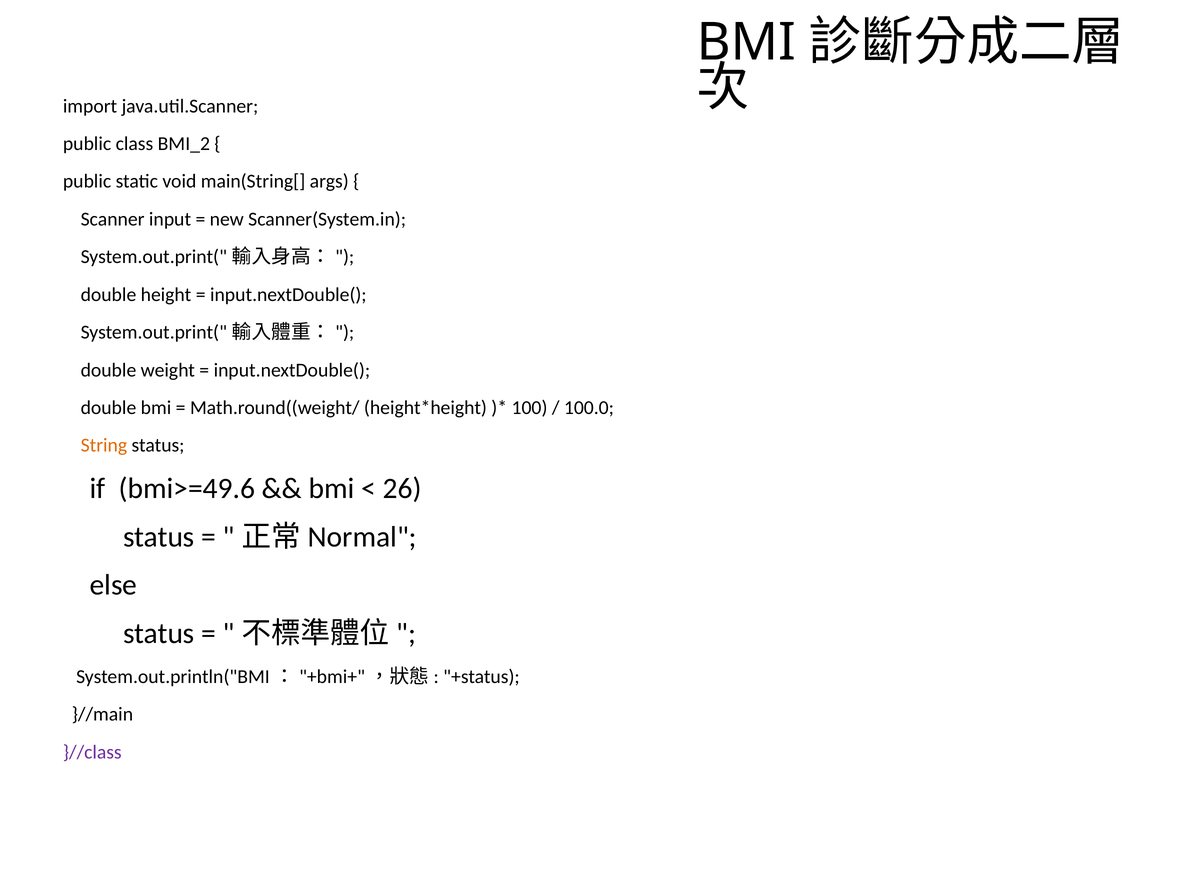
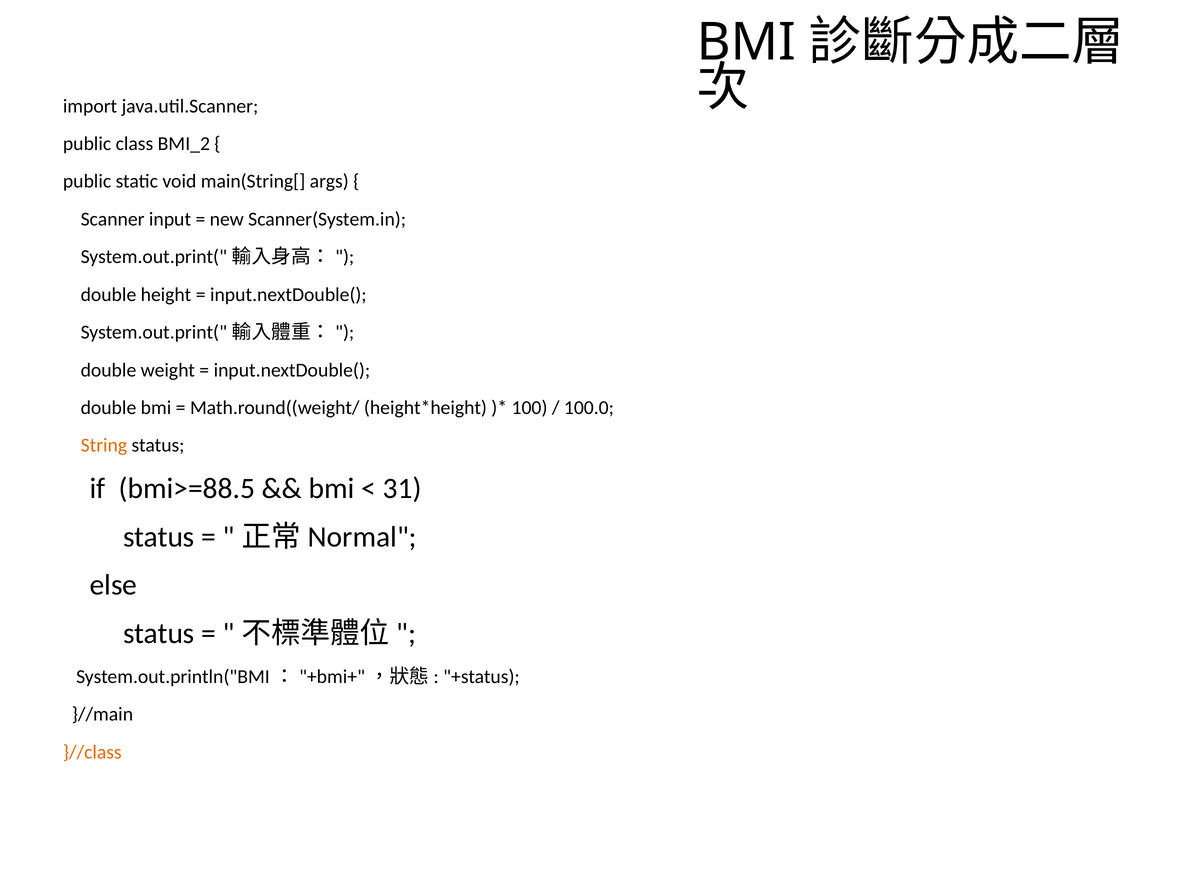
bmi>=49.6: bmi>=49.6 -> bmi>=88.5 (187, 488)
26: 26 -> 31 (402, 488)
}//class colour: purple -> orange (92, 752)
